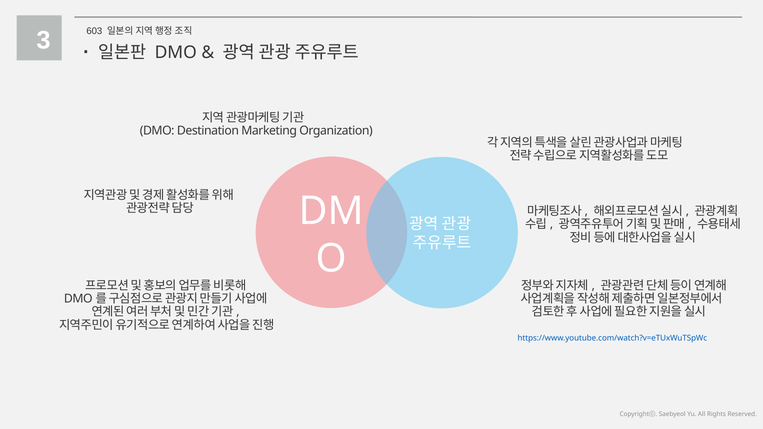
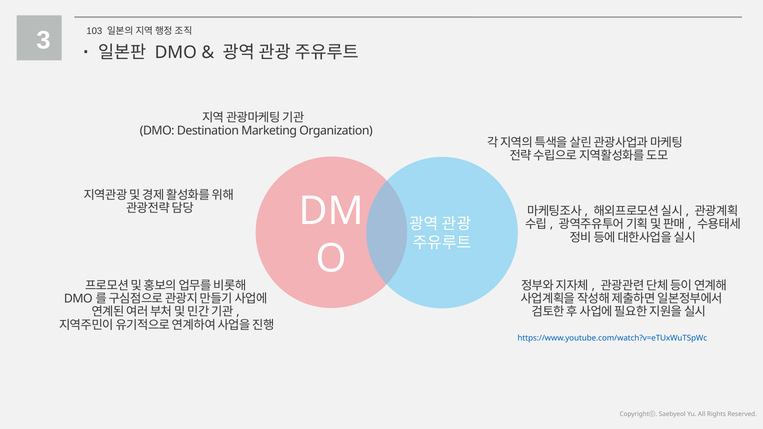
603: 603 -> 103 (94, 31)
